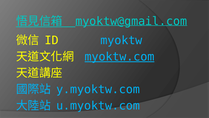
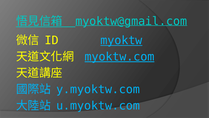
myoktw underline: none -> present (121, 40)
